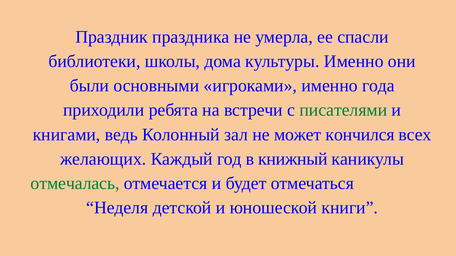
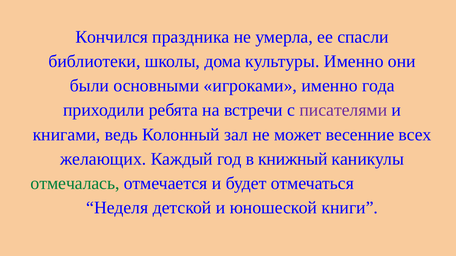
Праздник: Праздник -> Кончился (112, 37)
писателями colour: green -> purple (343, 110)
кончился: кончился -> весенние (360, 135)
